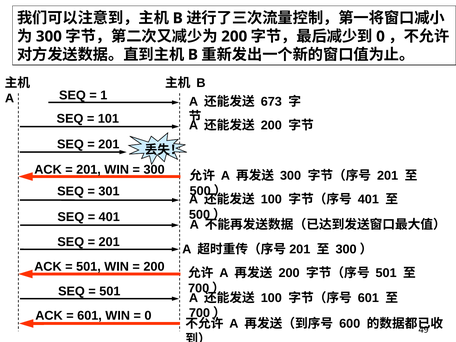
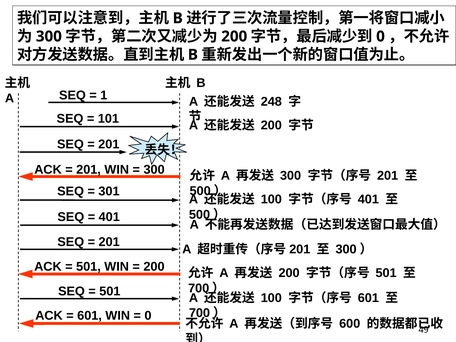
673: 673 -> 248 (271, 101)
